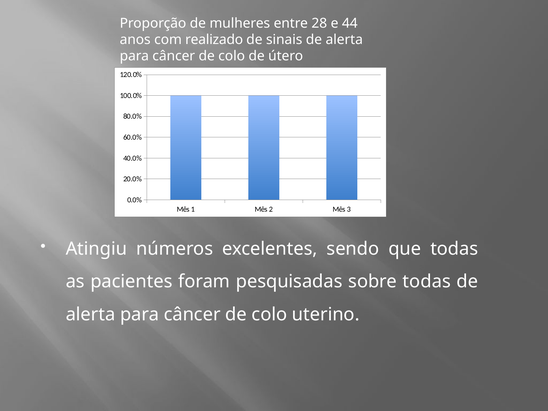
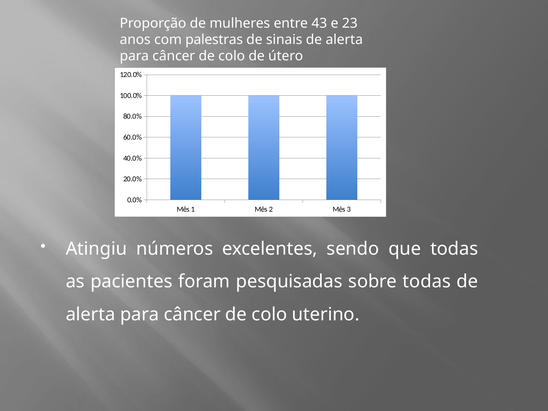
28: 28 -> 43 (319, 23)
44: 44 -> 23 (350, 23)
realizado: realizado -> palestras (214, 40)
